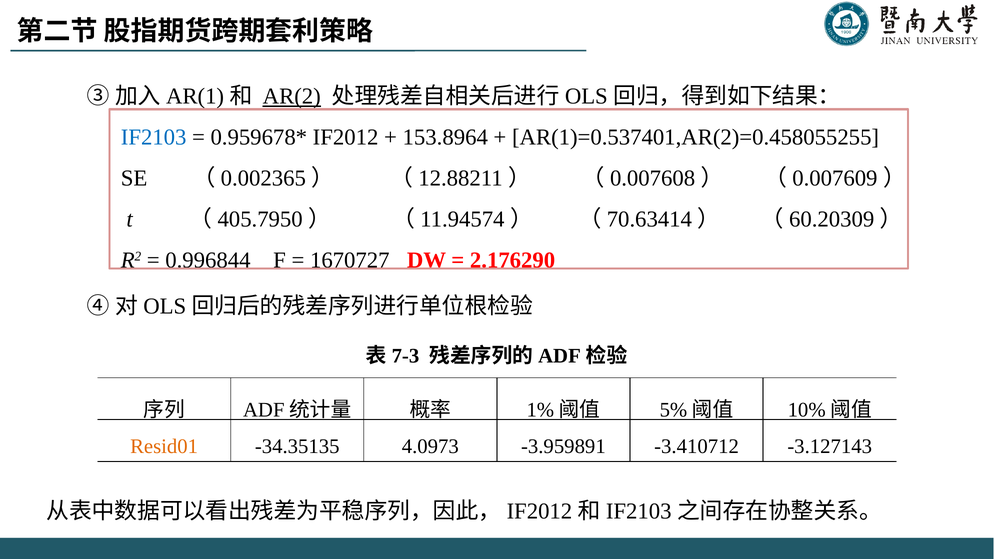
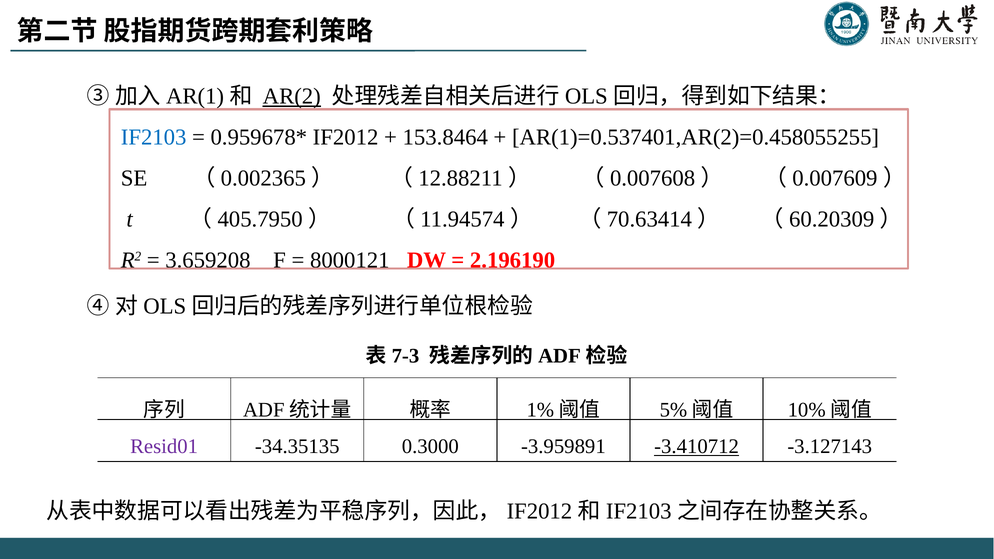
153.8964: 153.8964 -> 153.8464 (445, 137)
0.996844: 0.996844 -> 3.659208 (208, 260)
1670727: 1670727 -> 8000121 (350, 260)
2.176290: 2.176290 -> 2.196190 (513, 260)
Resid01 colour: orange -> purple (164, 447)
4.0973: 4.0973 -> 0.3000 (430, 447)
-3.410712 underline: none -> present (697, 447)
